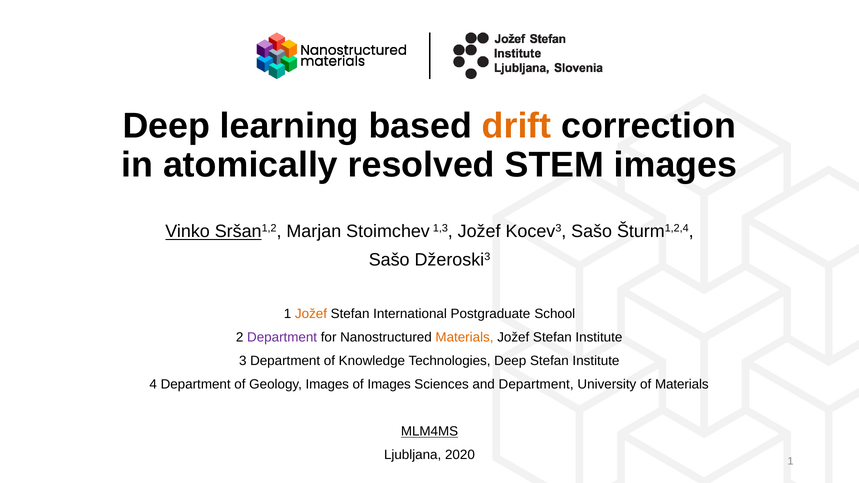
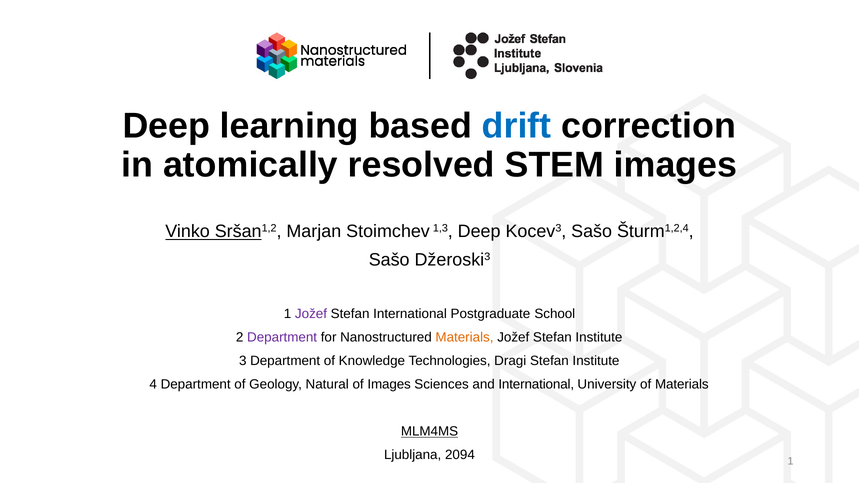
drift colour: orange -> blue (517, 126)
1,3 Jožef: Jožef -> Deep (479, 232)
Jožef colour: orange -> purple (311, 314)
Technologies Deep: Deep -> Dragi (510, 361)
Geology Images: Images -> Natural (327, 384)
and Department: Department -> International (536, 384)
2020: 2020 -> 2094 (460, 455)
